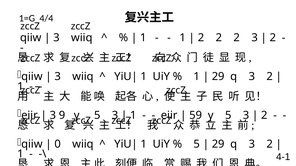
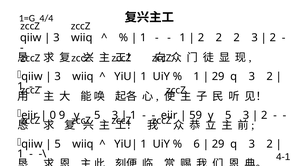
3: 3 -> 0 (53, 116)
0: 0 -> 5 (58, 144)
5: 5 -> 6 (197, 144)
